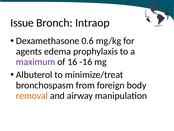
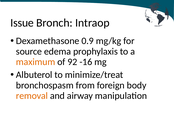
0.6: 0.6 -> 0.9 (88, 41)
agents: agents -> source (29, 51)
maximum colour: purple -> orange (36, 62)
16: 16 -> 92 (72, 62)
